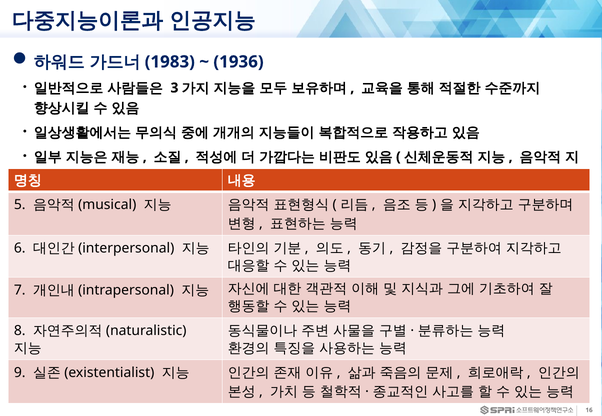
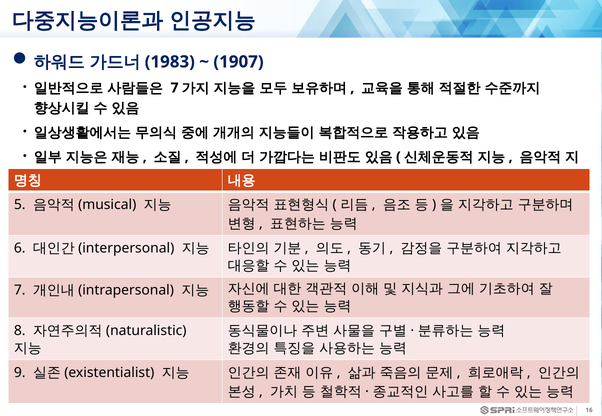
1936: 1936 -> 1907 (239, 62)
3: 3 -> 7 (175, 88)
